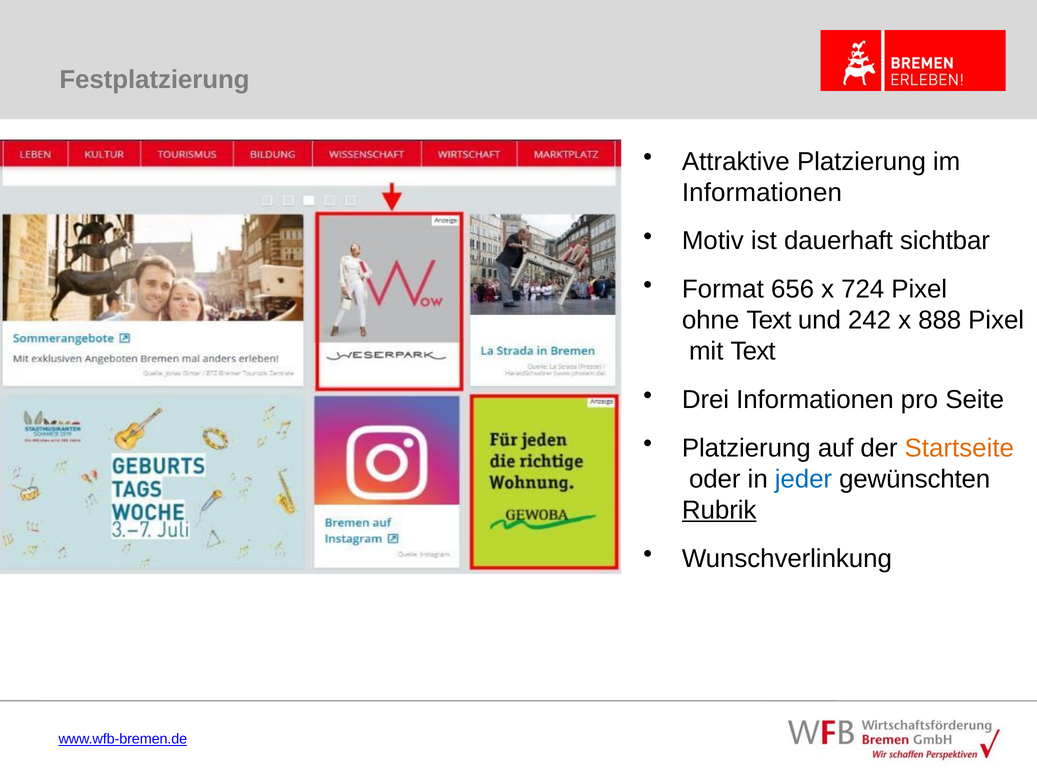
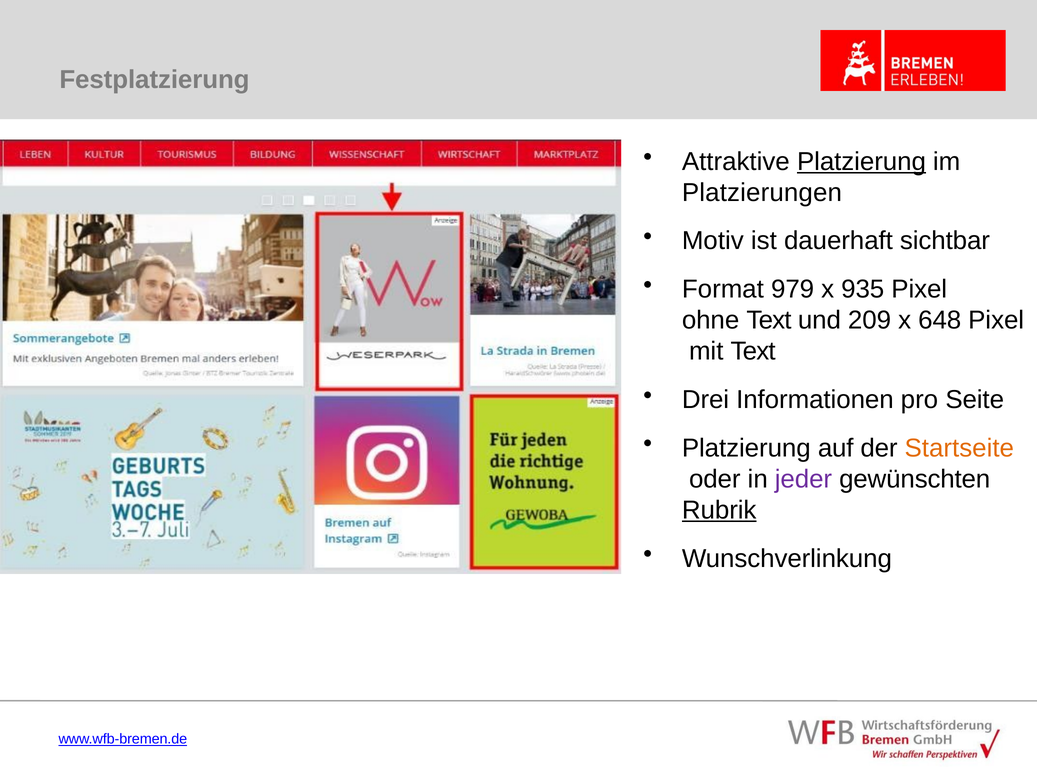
Platzierung underline: none -> present (861, 162)
Informationen: Informationen -> Platzierungen (762, 193)
656: 656 -> 979 (793, 290)
724: 724 -> 935 (863, 290)
242: 242 -> 209 (870, 321)
888: 888 -> 648 (940, 321)
jeder colour: blue -> purple (803, 480)
